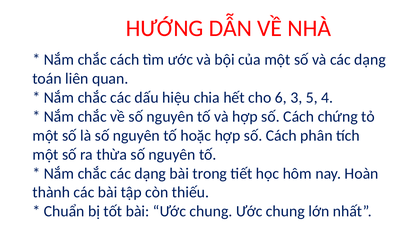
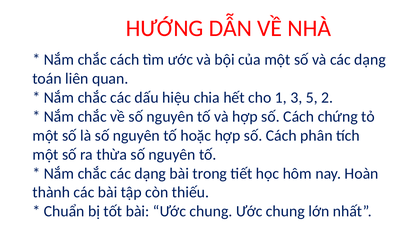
6: 6 -> 1 (281, 97)
4: 4 -> 2 (327, 97)
